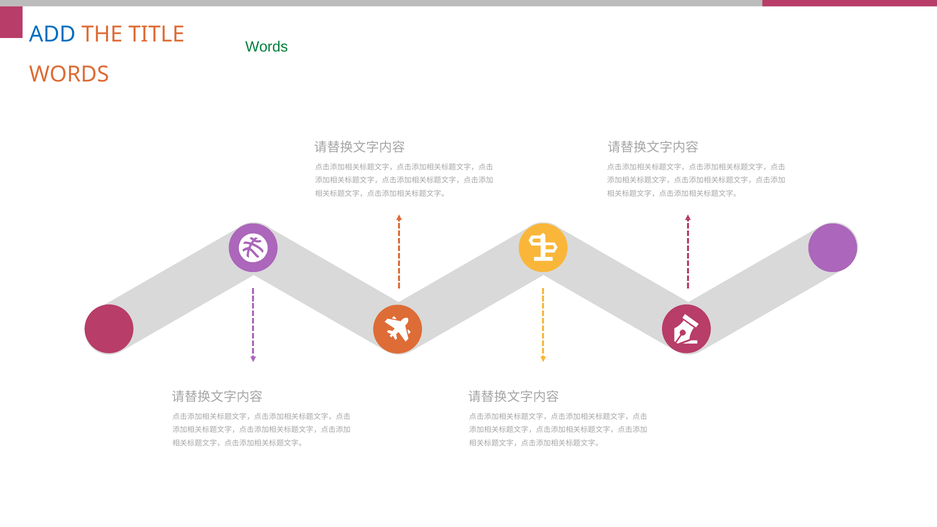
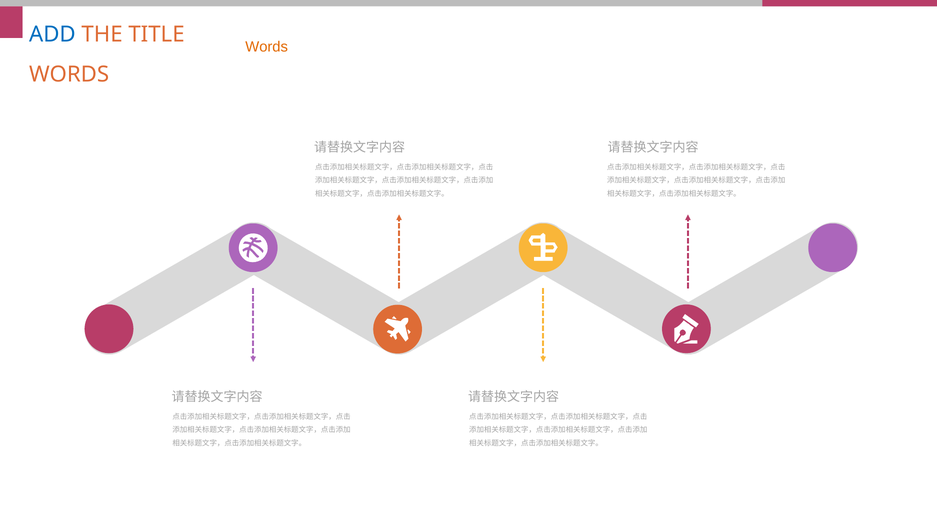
Words colour: green -> orange (267, 47)
